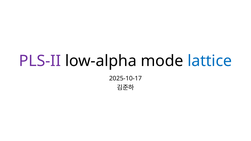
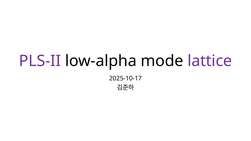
lattice colour: blue -> purple (210, 61)
